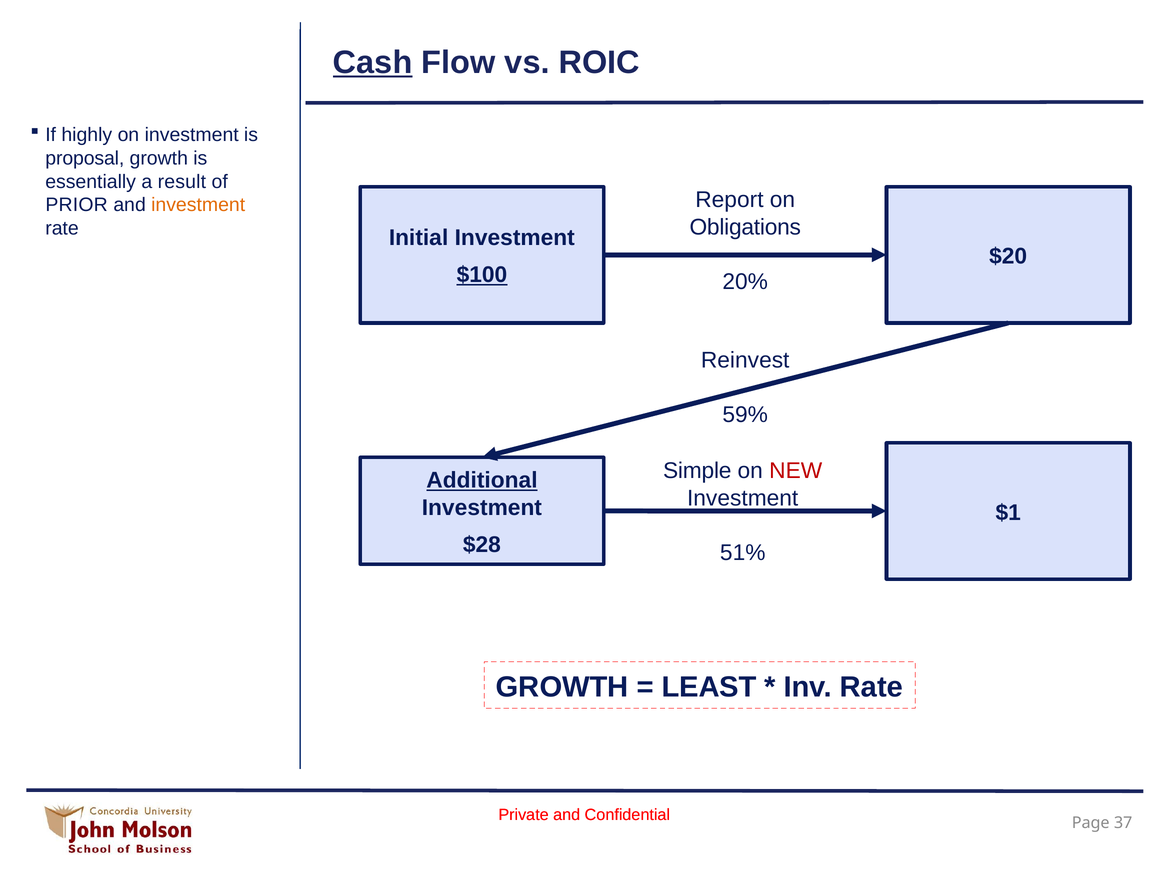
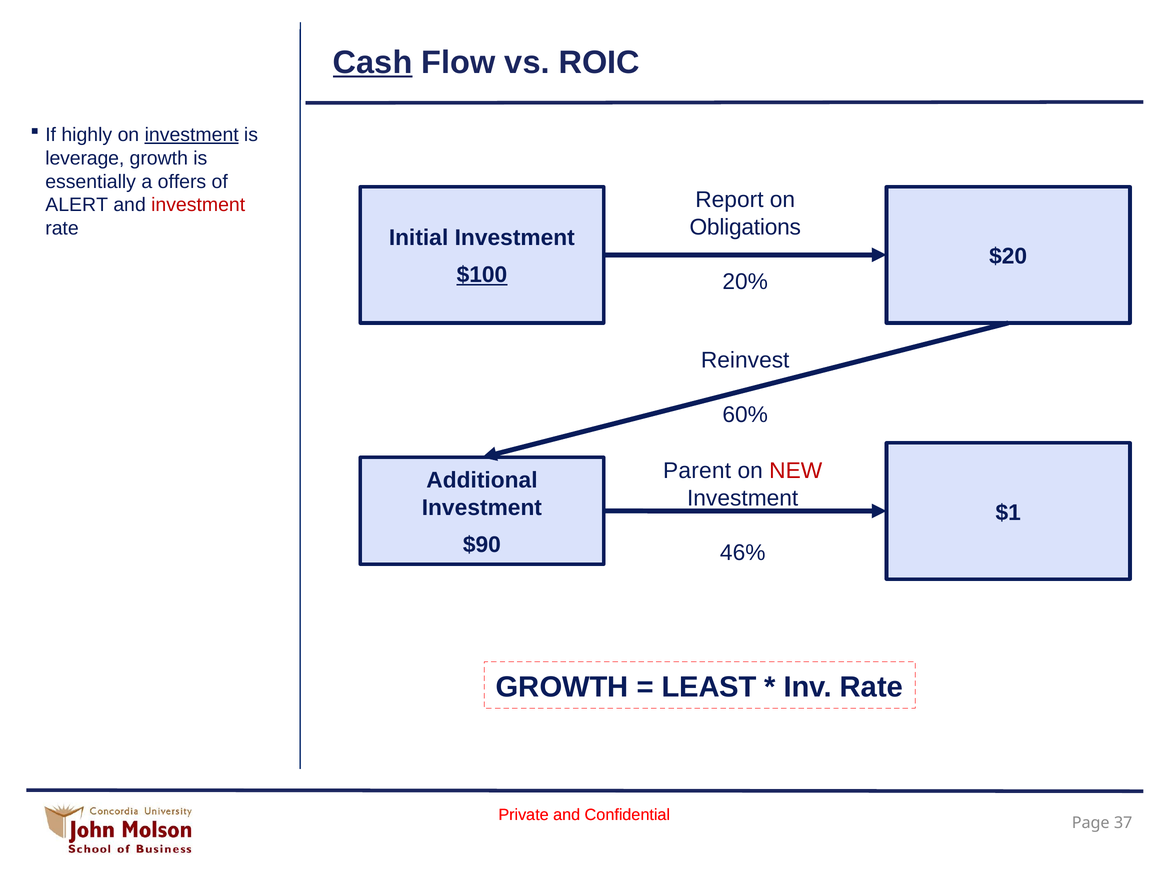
investment underline: none -> present (192, 135)
proposal: proposal -> leverage (85, 158)
result: result -> offers (182, 182)
PRIOR: PRIOR -> ALERT (77, 205)
investment colour: orange -> red (198, 205)
59%: 59% -> 60% (745, 415)
Simple: Simple -> Parent (697, 471)
Additional underline: present -> none (482, 481)
$28: $28 -> $90 (482, 545)
51%: 51% -> 46% (743, 553)
